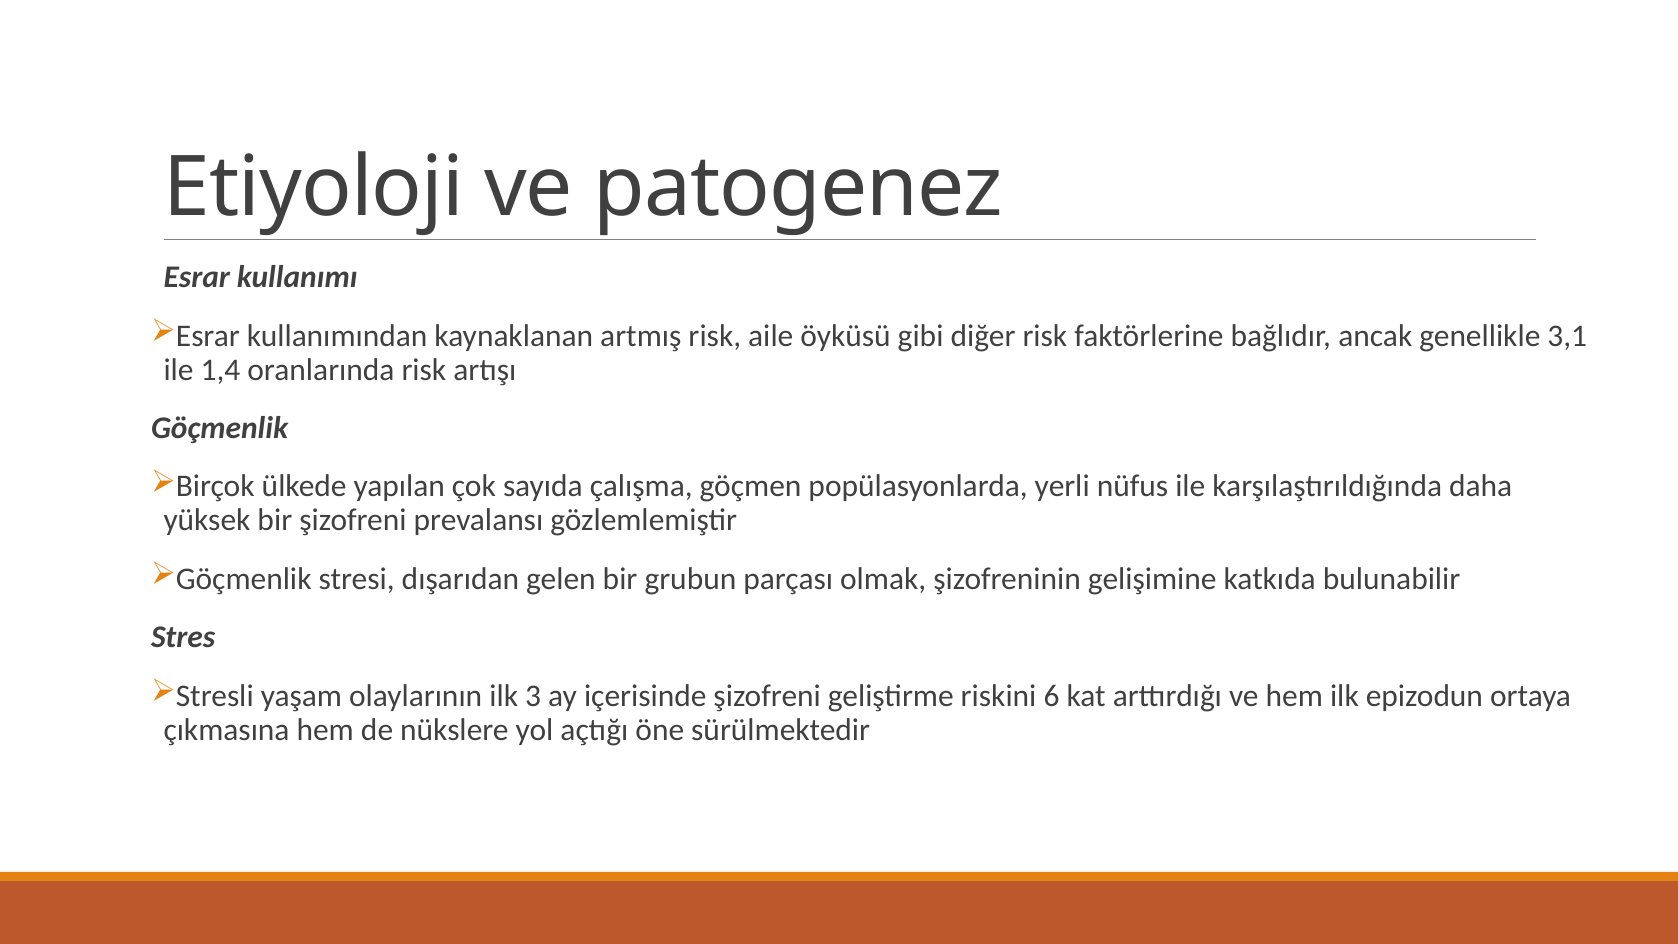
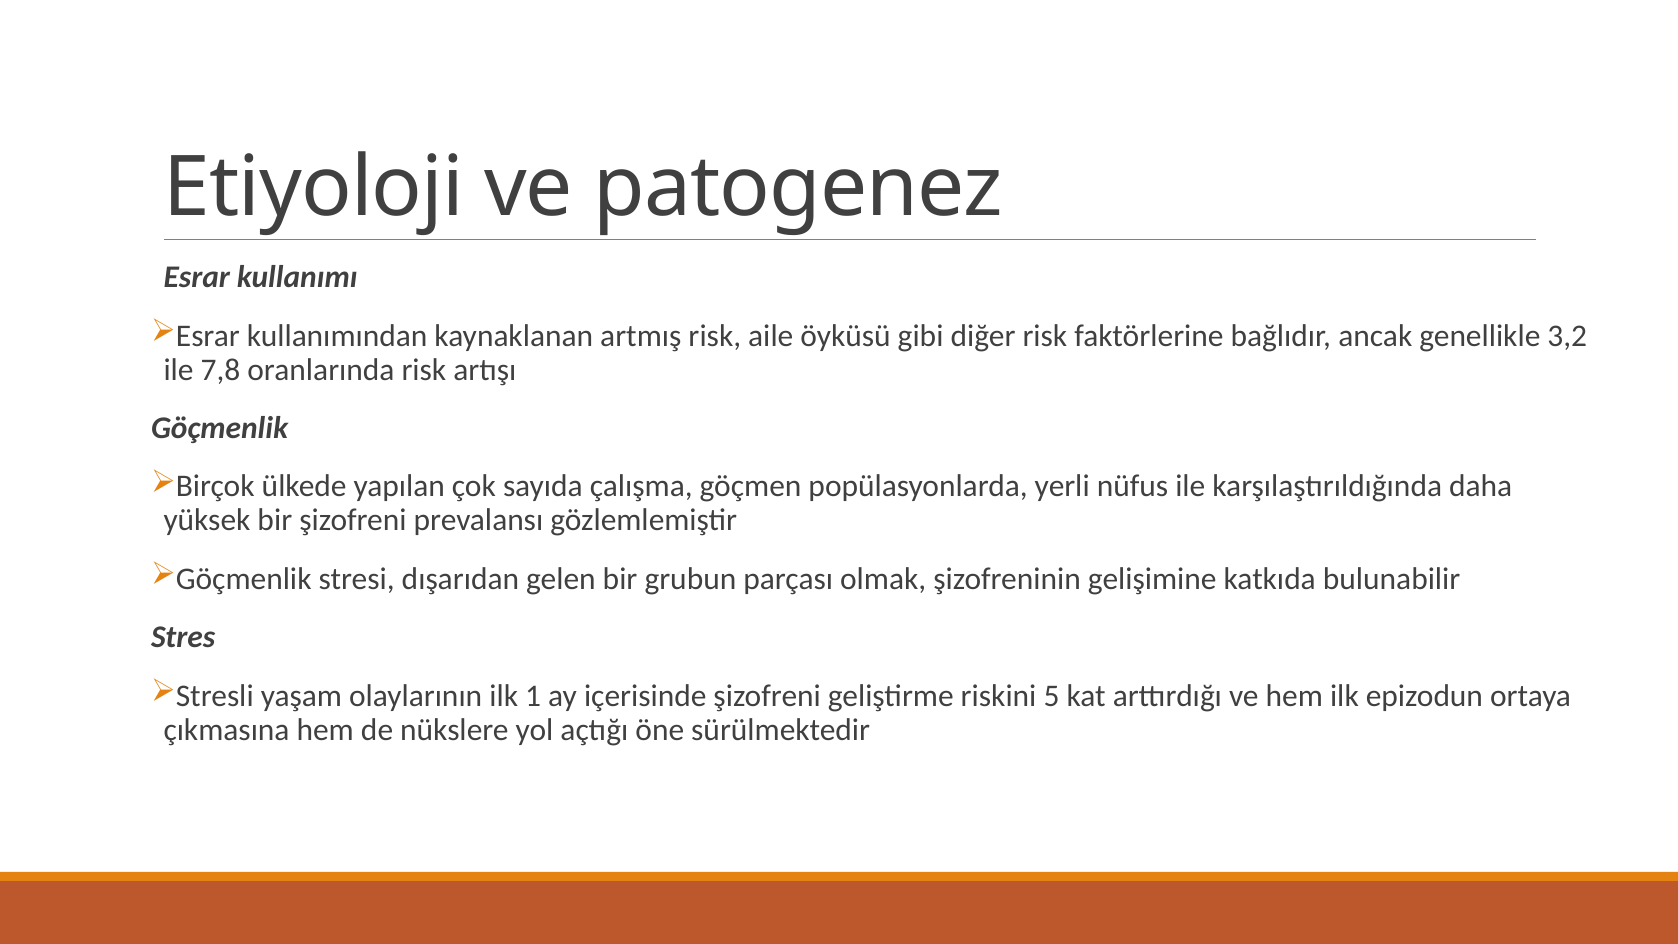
3,1: 3,1 -> 3,2 (1567, 336)
1,4: 1,4 -> 7,8 (220, 370)
3: 3 -> 1 (533, 696)
6: 6 -> 5 (1052, 696)
